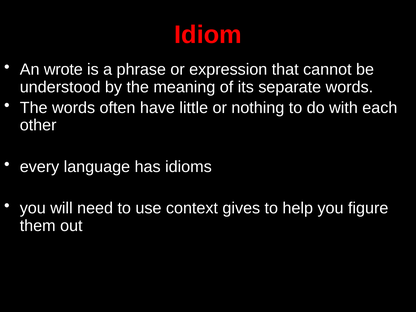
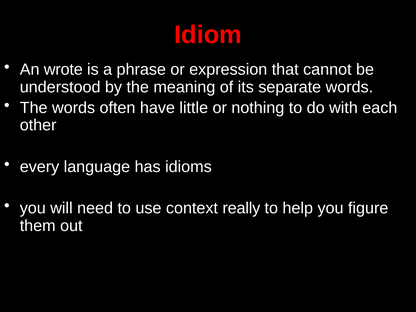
gives: gives -> really (241, 208)
